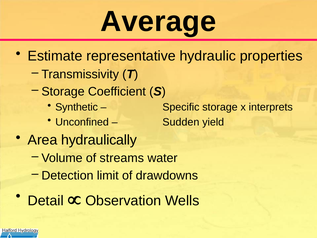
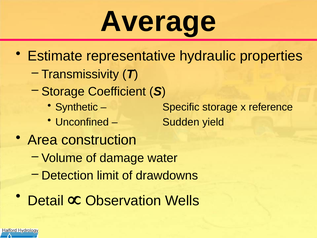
interprets: interprets -> reference (271, 107)
hydraulically: hydraulically -> construction (99, 140)
streams: streams -> damage (122, 158)
